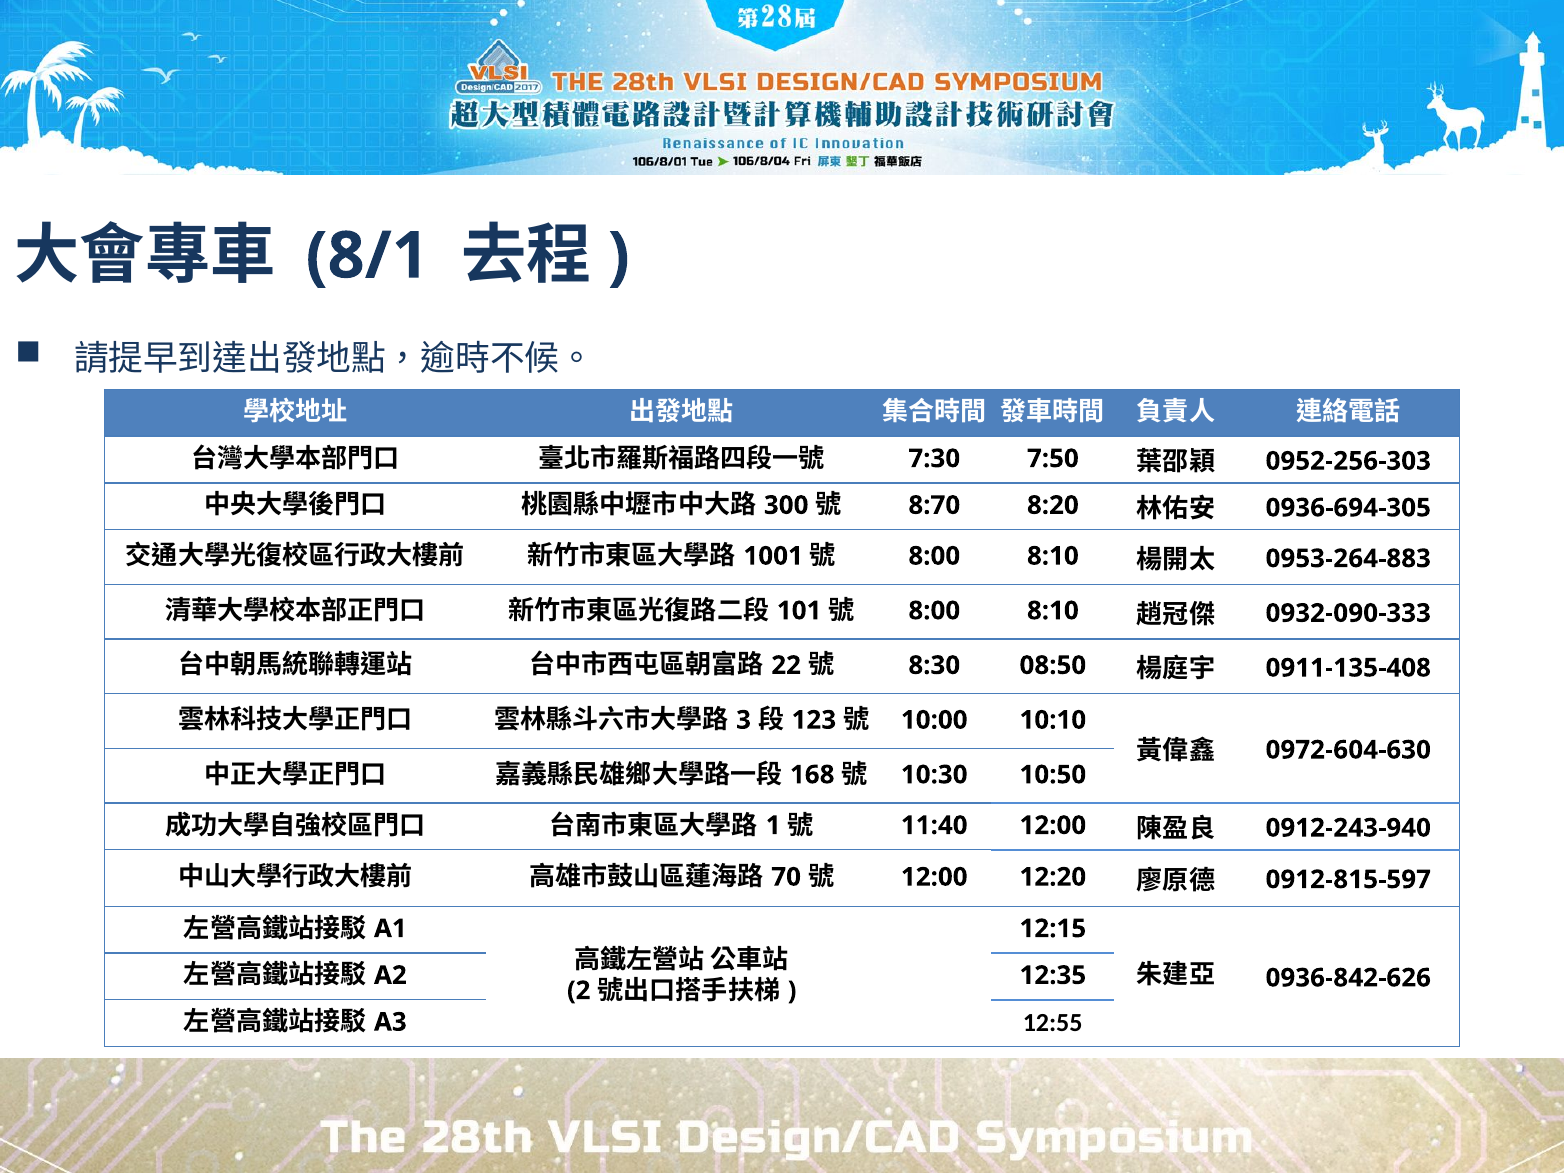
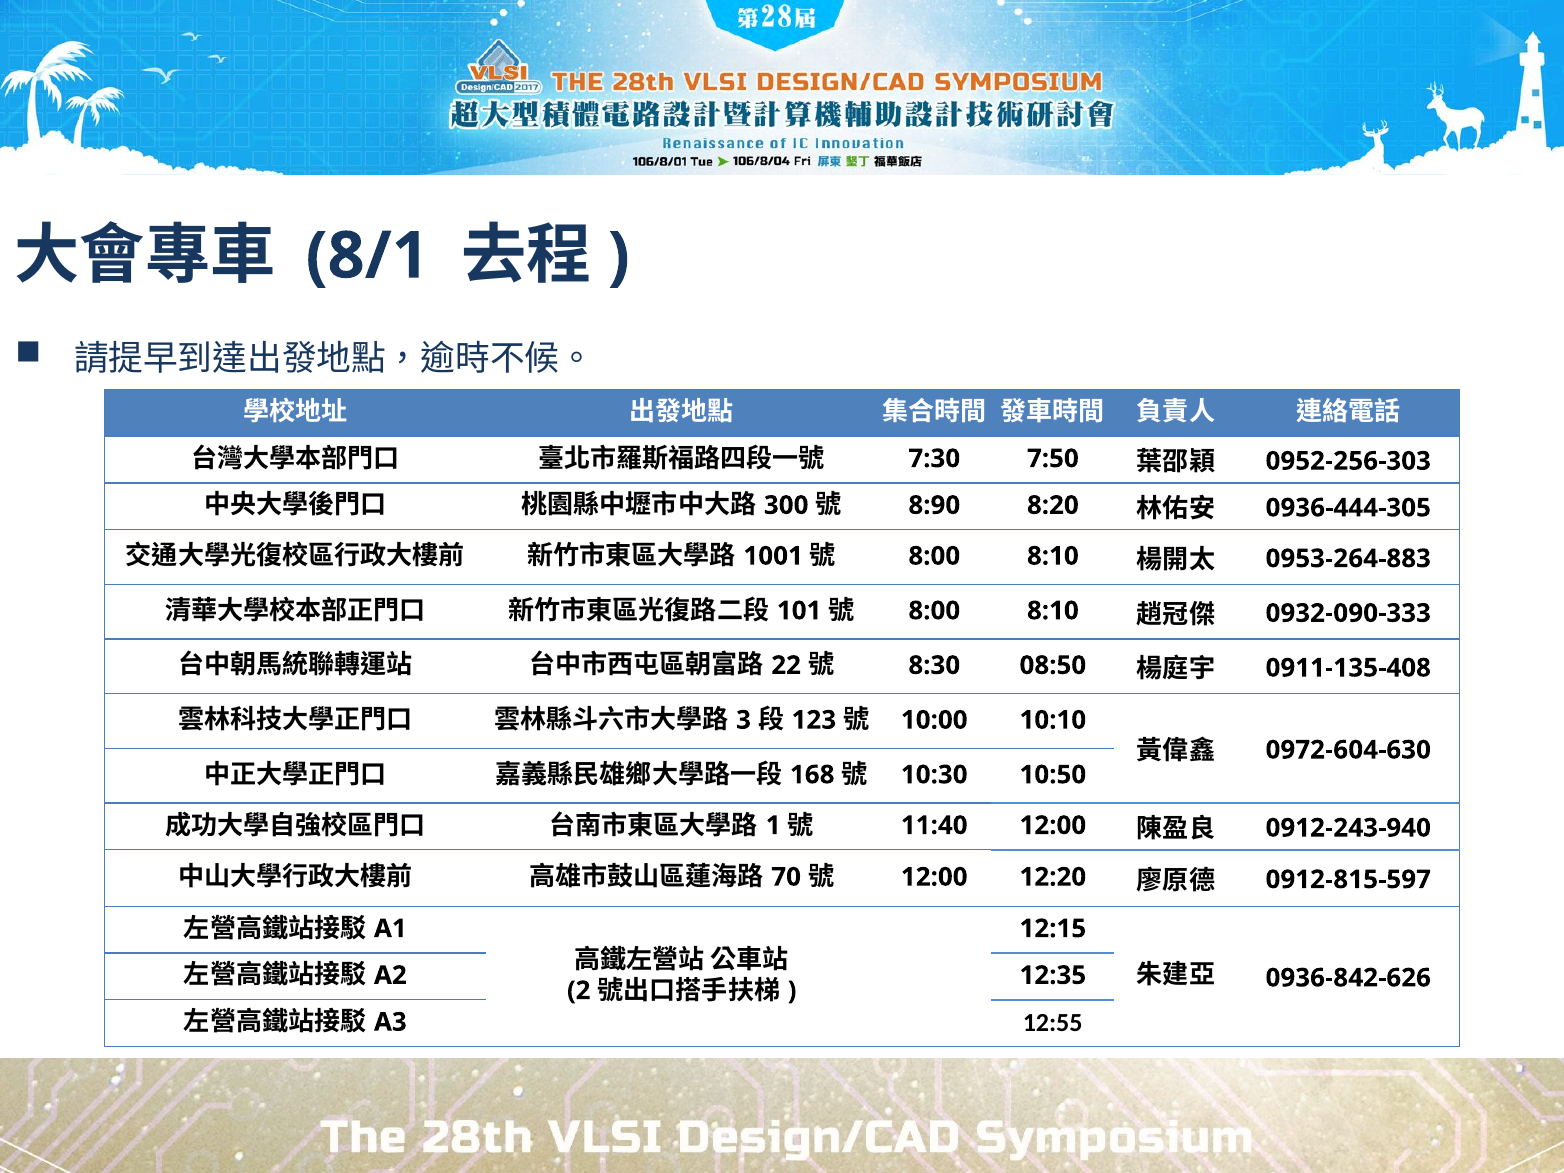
8:70: 8:70 -> 8:90 (934, 505)
0936-694-305: 0936-694-305 -> 0936-444-305 (1348, 508)
